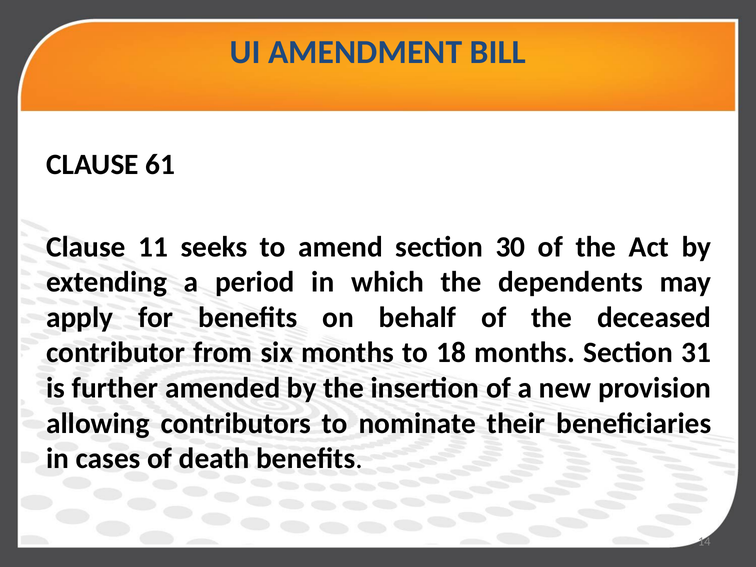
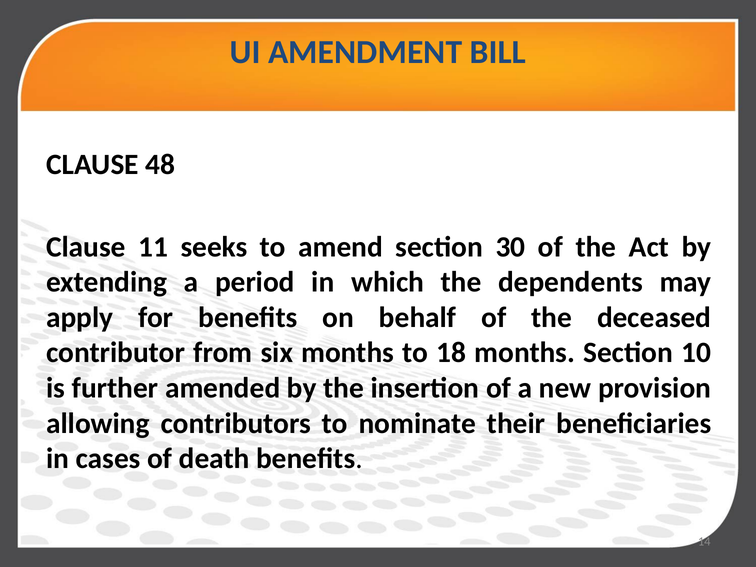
61: 61 -> 48 (160, 165)
31: 31 -> 10 (696, 353)
